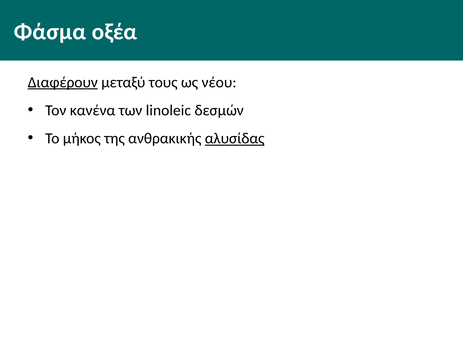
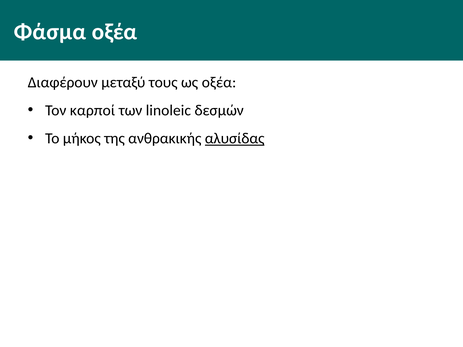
Διαφέρουν underline: present -> none (63, 82)
ως νέου: νέου -> οξέα (219, 82)
κανένα: κανένα -> καρποί (93, 110)
